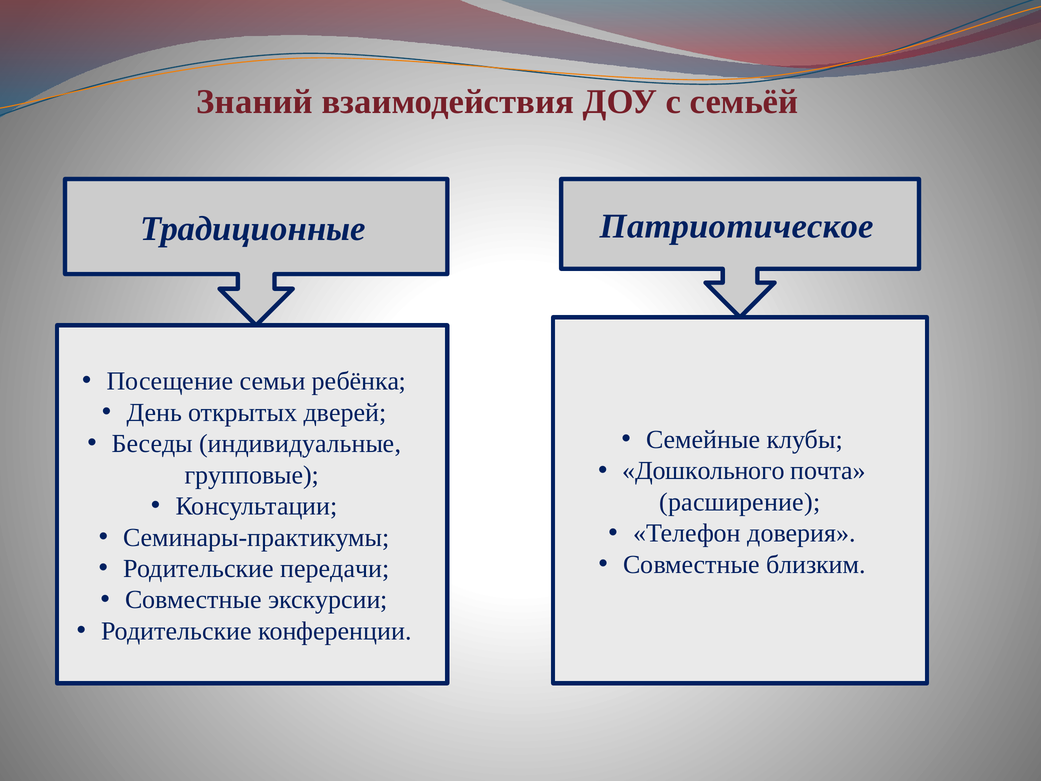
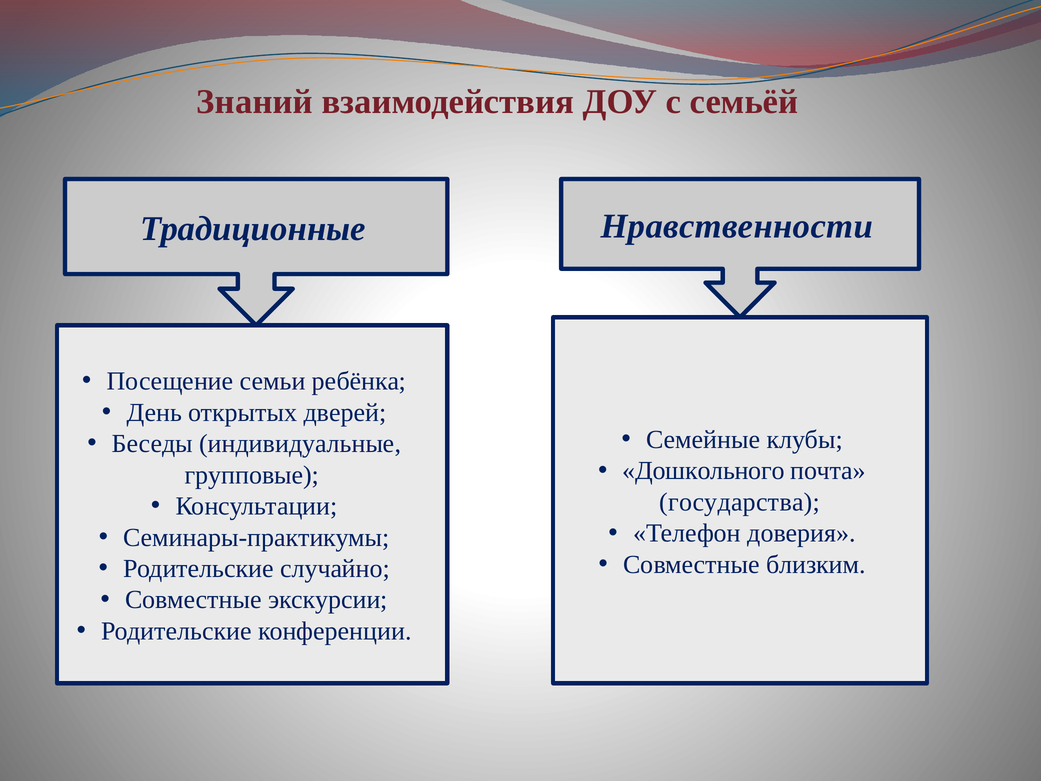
Патриотическое: Патриотическое -> Нравственности (737, 226)
расширение: расширение -> государства (740, 502)
передачи: передачи -> случайно (335, 568)
